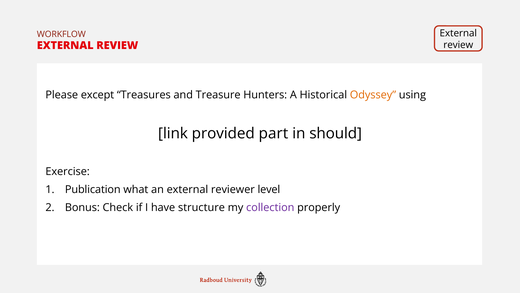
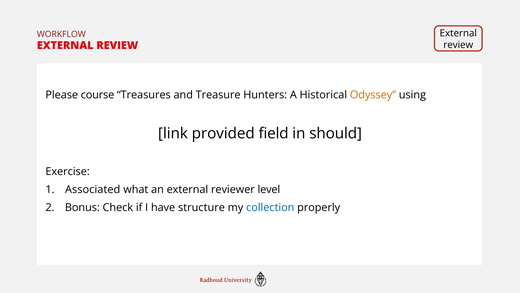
except: except -> course (98, 95)
part: part -> field (274, 133)
Publication: Publication -> Associated (93, 189)
collection colour: purple -> blue (270, 207)
